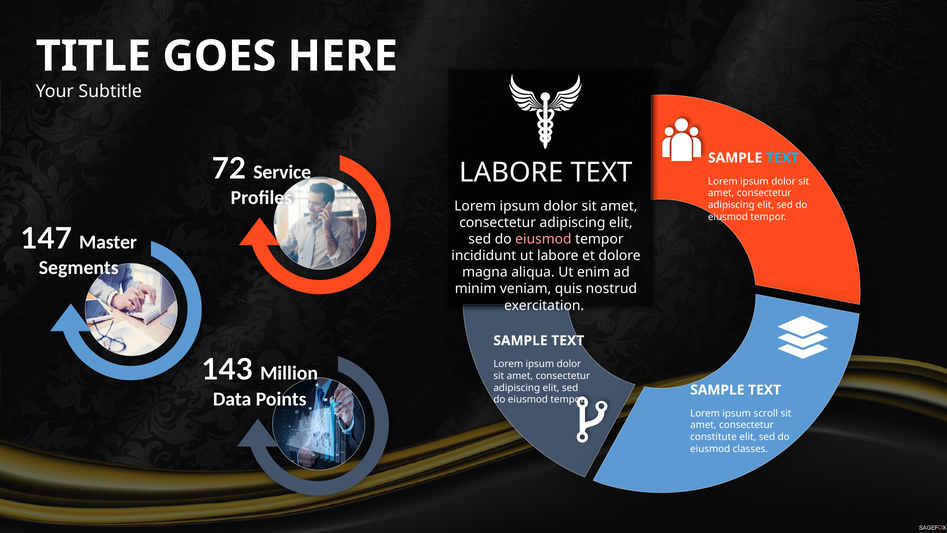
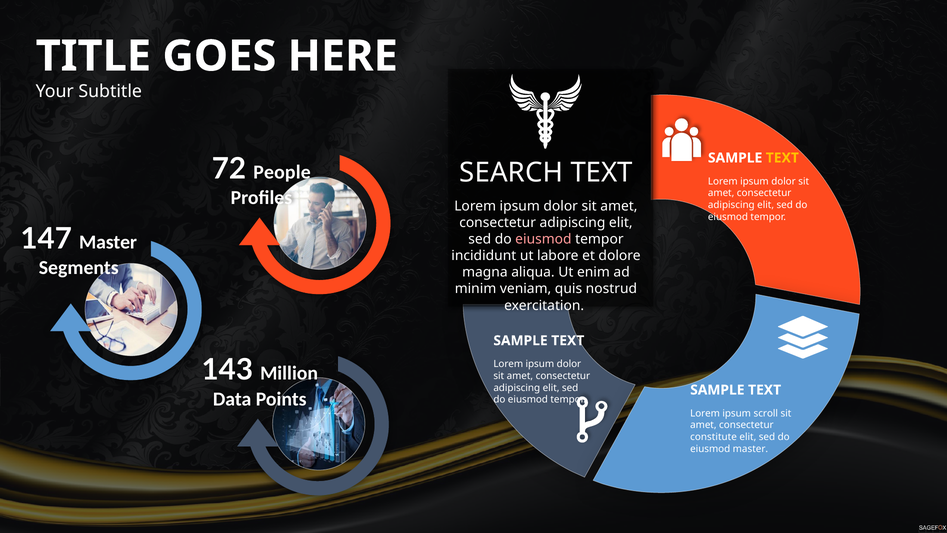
TEXT colour: light blue -> yellow (782, 158)
Service: Service -> People (282, 172)
LABORE: LABORE -> SEARCH (511, 172)
eiusmod classes: classes -> master (750, 449)
